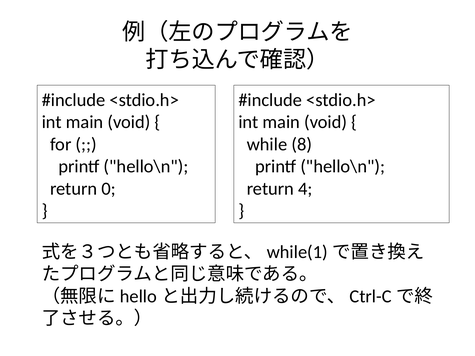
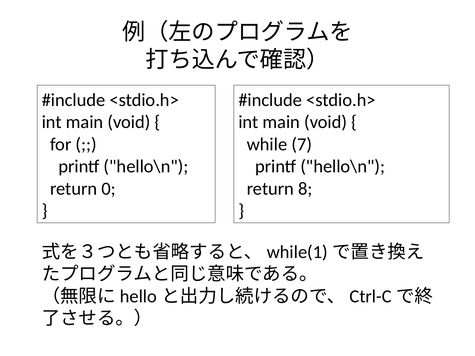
8: 8 -> 7 (302, 144)
4: 4 -> 8 (305, 189)
